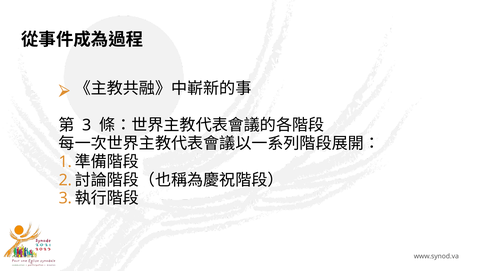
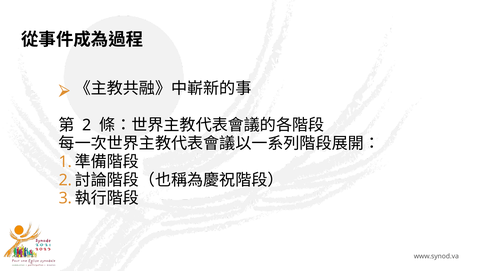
3: 3 -> 2 (87, 125)
